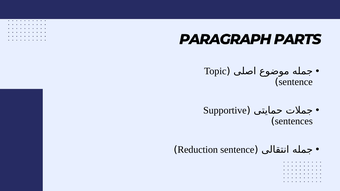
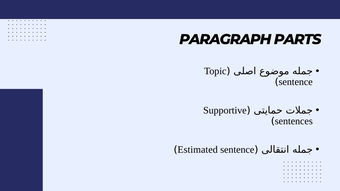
Reduction: Reduction -> Estimated (198, 150)
